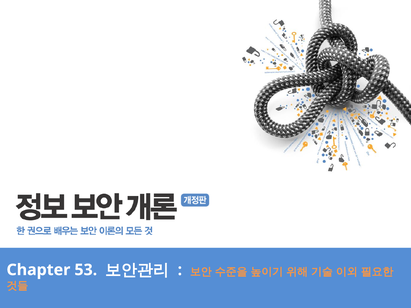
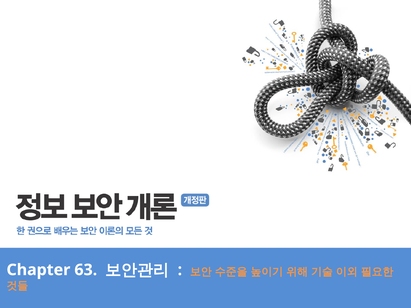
53: 53 -> 63 (86, 270)
